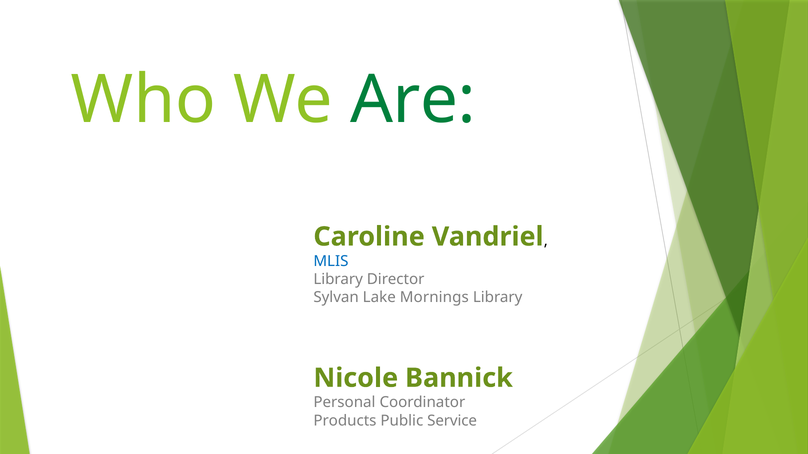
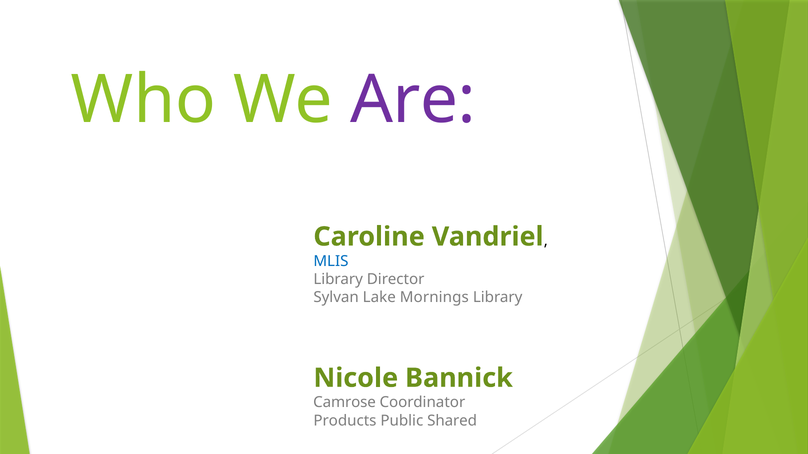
Are colour: green -> purple (413, 100)
Personal: Personal -> Camrose (345, 403)
Service: Service -> Shared (452, 421)
